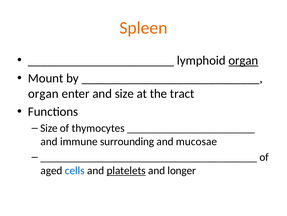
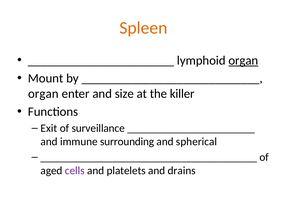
tract: tract -> killer (182, 93)
Size: Size -> Exit (49, 128)
thymocytes: thymocytes -> surveillance (98, 128)
mucosae: mucosae -> spherical (197, 141)
cells colour: blue -> purple (75, 170)
platelets underline: present -> none (126, 170)
longer: longer -> drains (182, 170)
